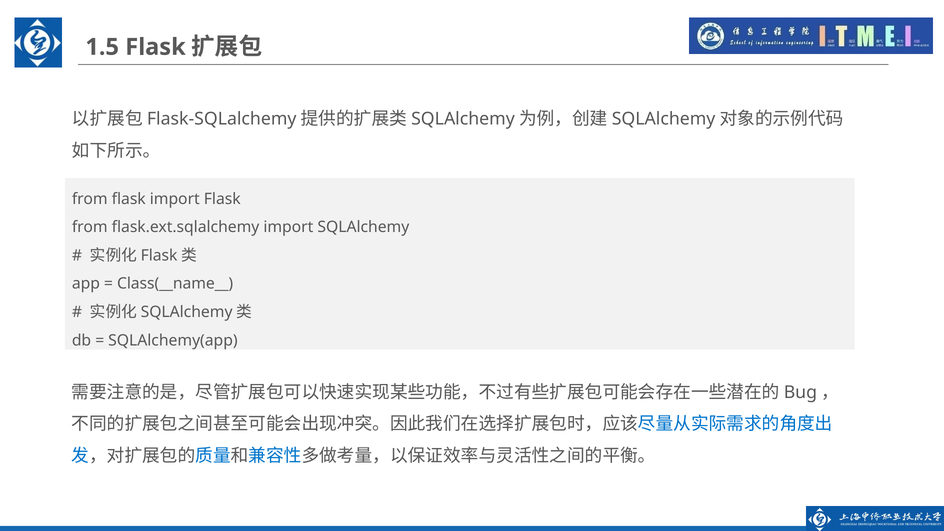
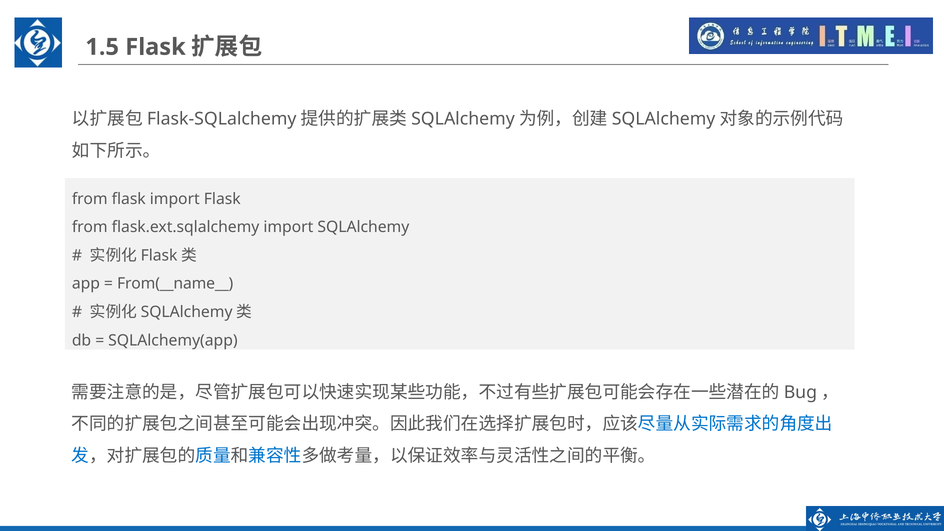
Class(__name__: Class(__name__ -> From(__name__ (175, 284)
